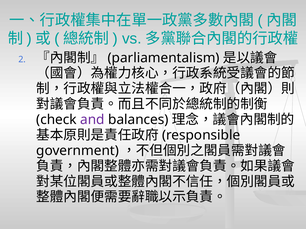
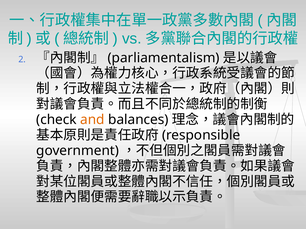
and colour: purple -> orange (92, 120)
